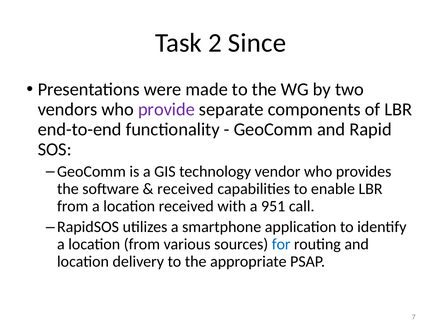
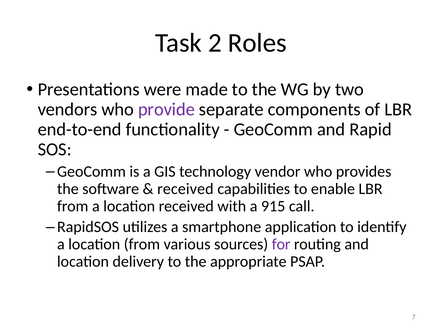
Since: Since -> Roles (257, 43)
951: 951 -> 915 (273, 206)
for colour: blue -> purple (281, 244)
